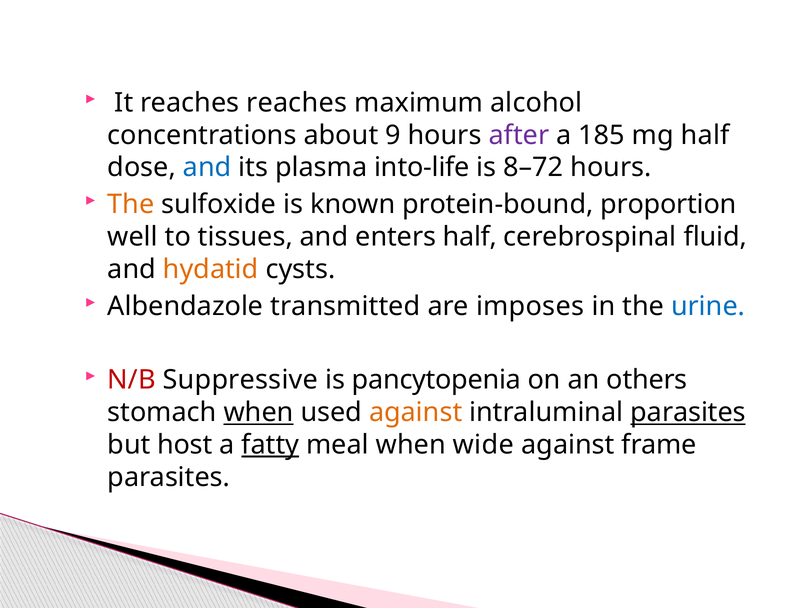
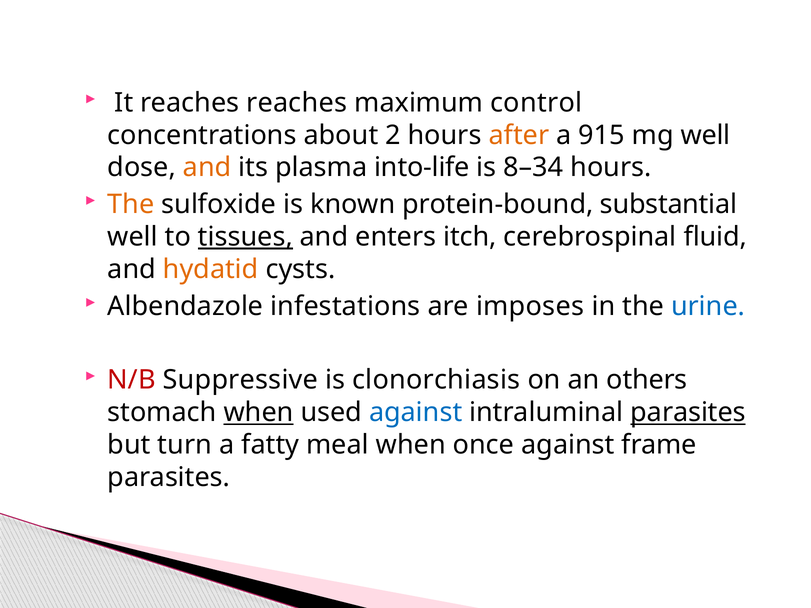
alcohol: alcohol -> control (536, 103)
9: 9 -> 2 (393, 135)
after colour: purple -> orange (519, 135)
185: 185 -> 915 (602, 135)
mg half: half -> well (705, 135)
and colour: blue -> orange (207, 168)
8–72: 8–72 -> 8–34 (533, 168)
proportion: proportion -> substantial (668, 205)
tissues underline: none -> present (245, 237)
enters half: half -> itch (470, 237)
transmitted: transmitted -> infestations (345, 306)
pancytopenia: pancytopenia -> clonorchiasis (436, 380)
against colour: orange -> blue (416, 413)
host: host -> turn (185, 445)
fatty underline: present -> none (270, 445)
wide: wide -> once (483, 445)
